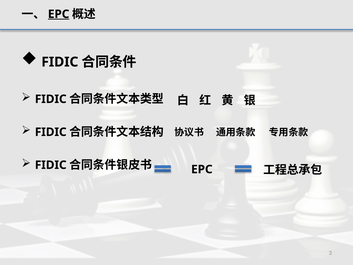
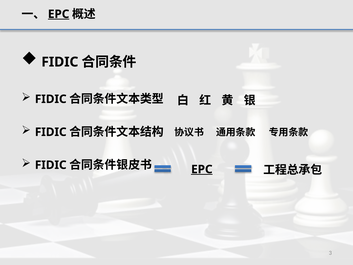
EPC underline: none -> present (202, 169)
